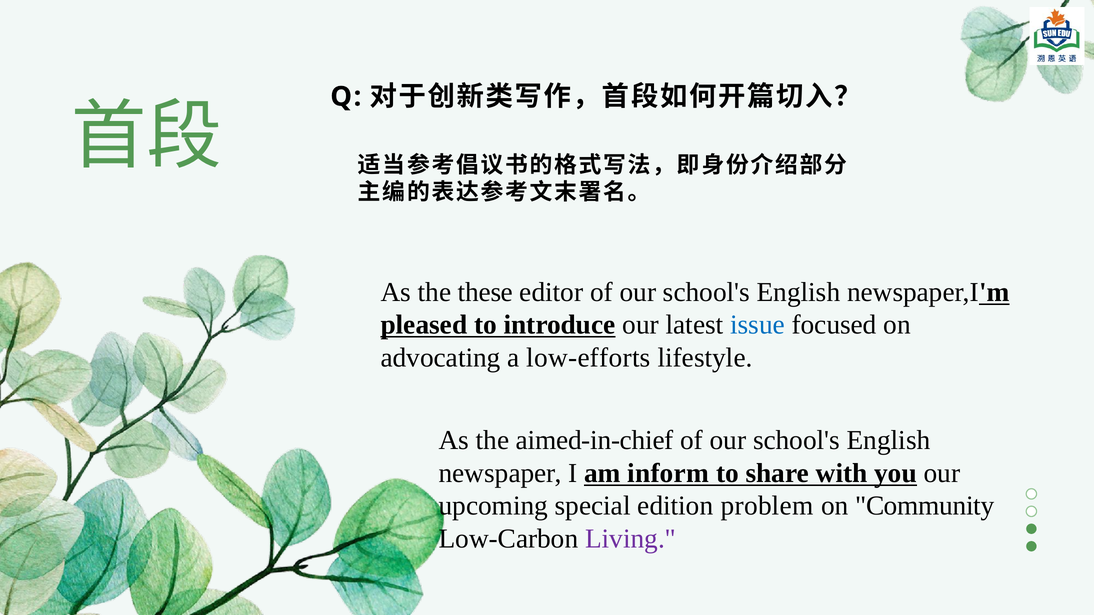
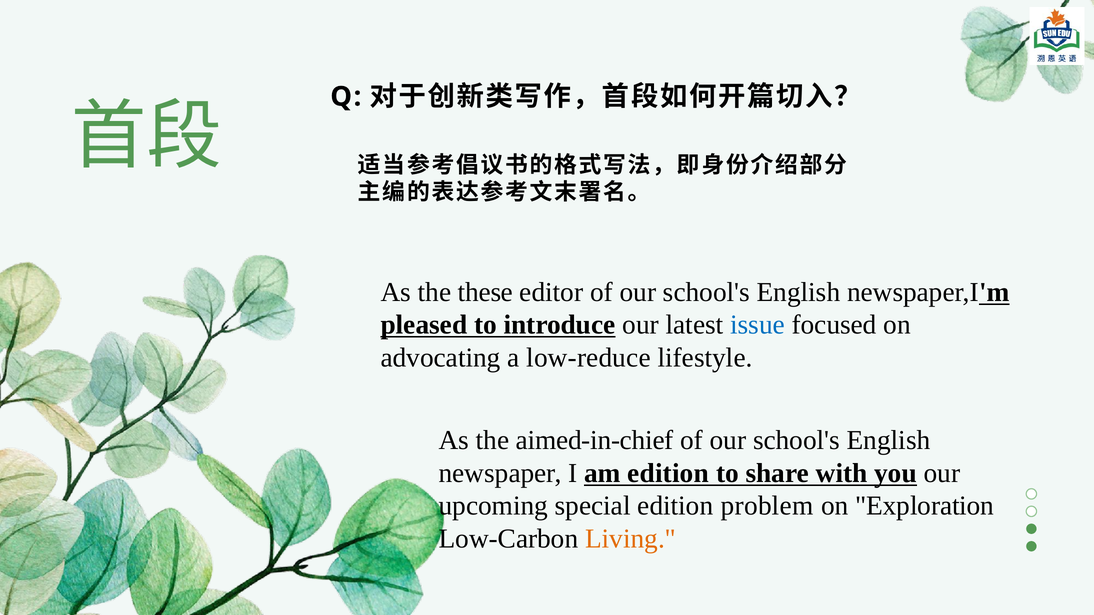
low-efforts: low-efforts -> low-reduce (589, 358)
am inform: inform -> edition (668, 473)
Community: Community -> Exploration (925, 506)
Living colour: purple -> orange (631, 539)
